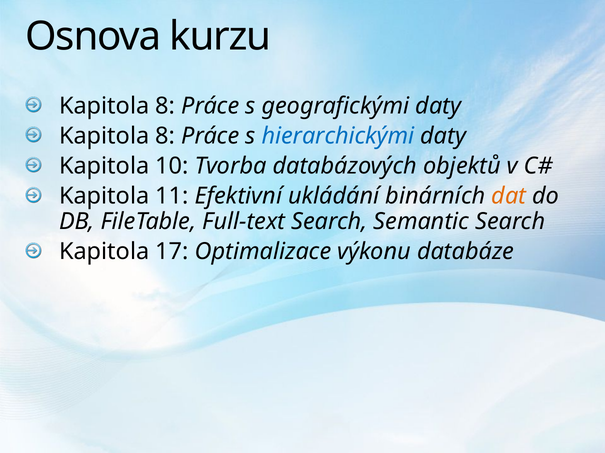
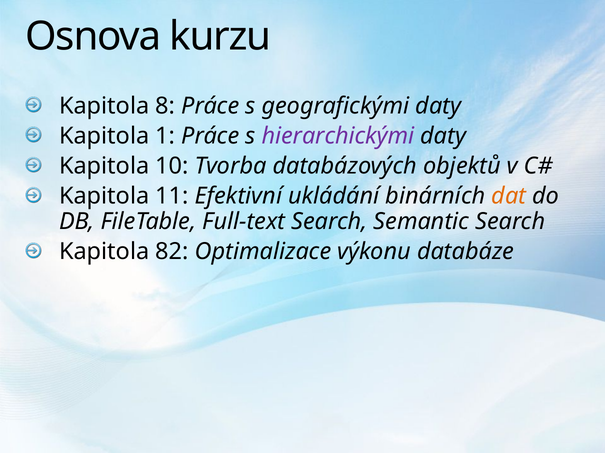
8: 8 -> 1 (165, 136)
hierarchickými colour: blue -> purple (338, 136)
17: 17 -> 82 (172, 252)
